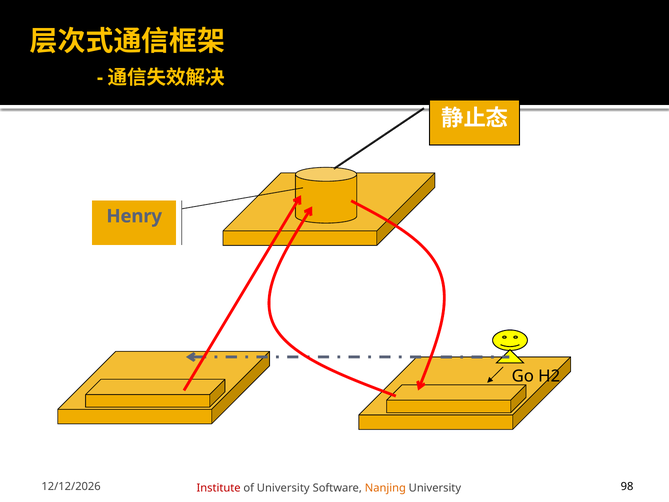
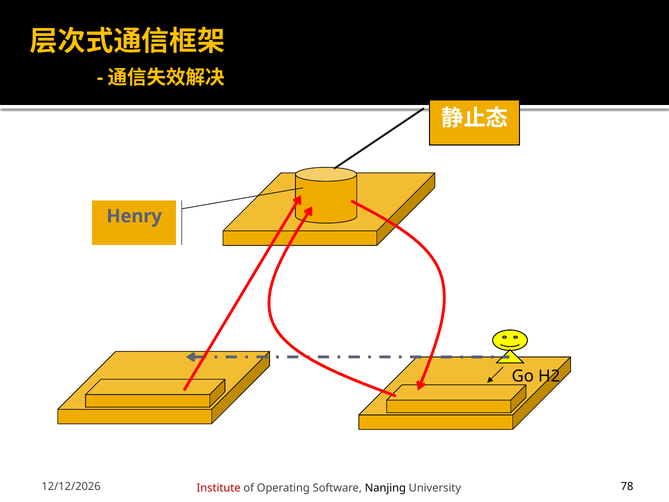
of University: University -> Operating (283, 488)
Nanjing colour: orange -> black (385, 488)
98: 98 -> 78 (627, 486)
